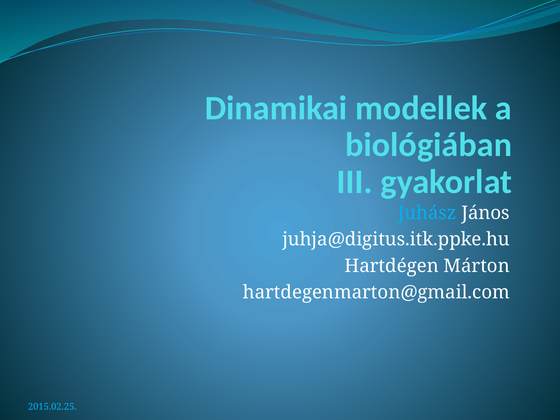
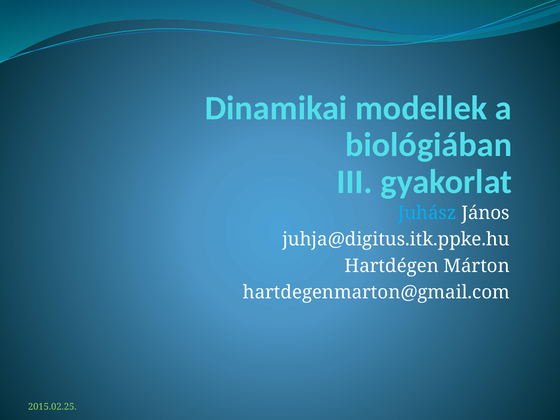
2015.02.25 colour: light blue -> light green (52, 407)
